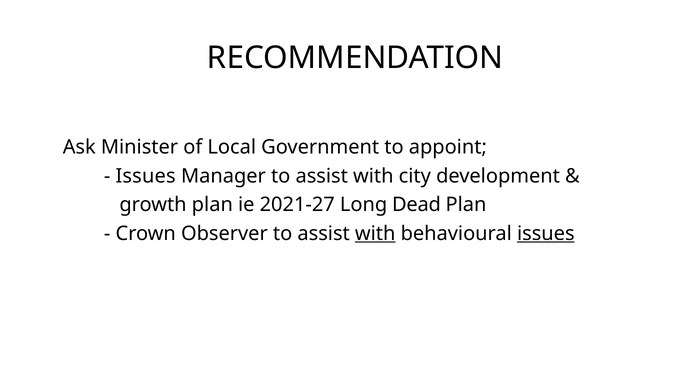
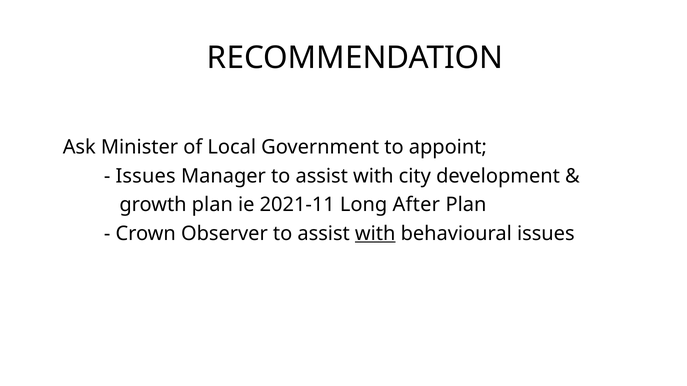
2021-27: 2021-27 -> 2021-11 (297, 205)
Dead: Dead -> After (416, 205)
issues underline: present -> none (546, 234)
